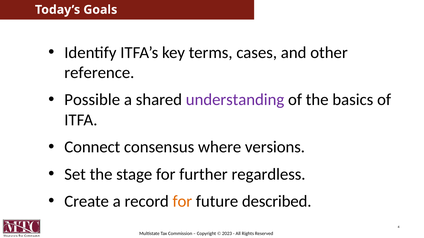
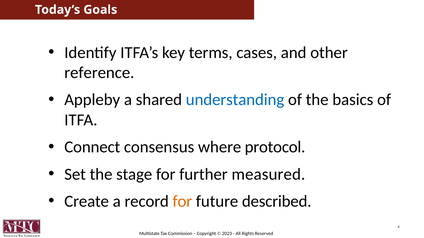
Possible: Possible -> Appleby (92, 100)
understanding colour: purple -> blue (235, 100)
versions: versions -> protocol (275, 147)
regardless: regardless -> measured (268, 175)
